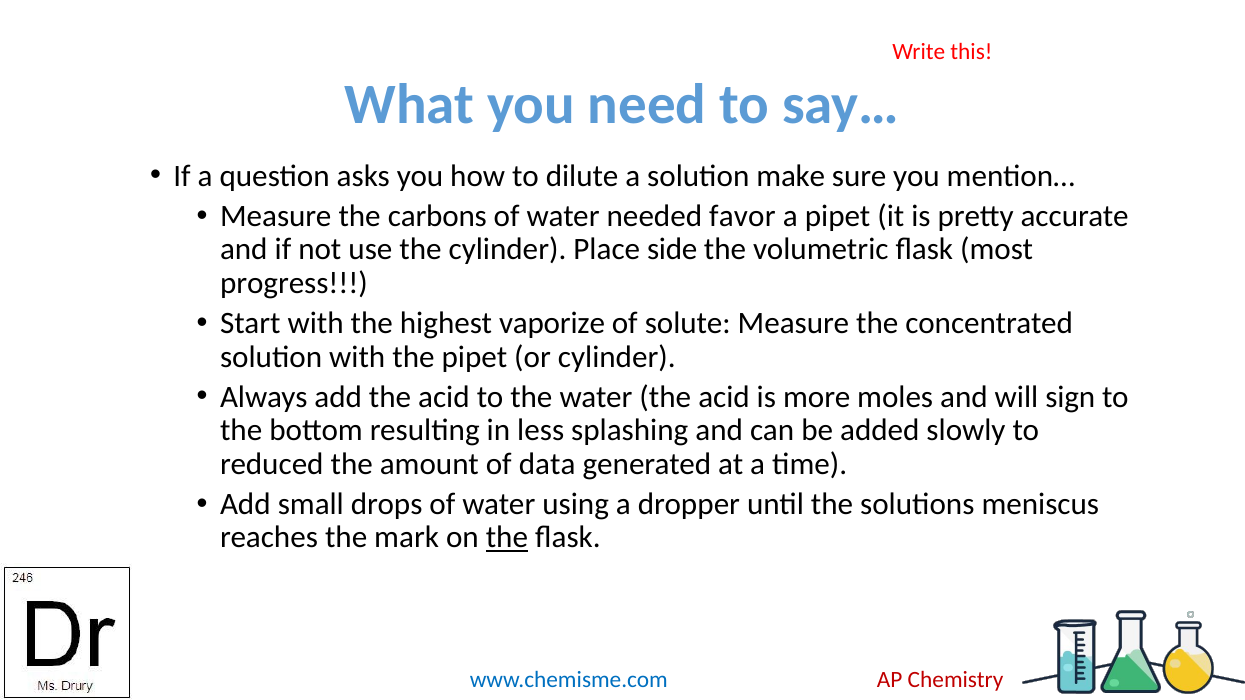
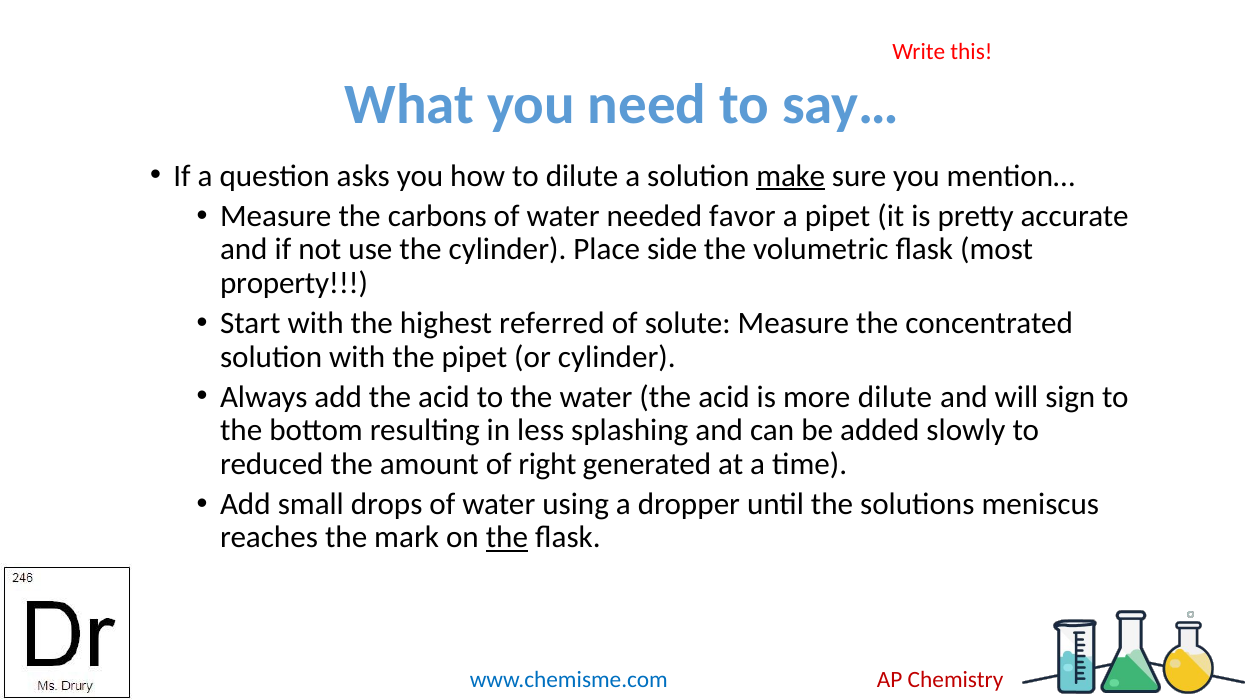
make underline: none -> present (791, 176)
progress: progress -> property (294, 283)
vaporize: vaporize -> referred (552, 323)
more moles: moles -> dilute (895, 397)
data: data -> right (547, 464)
